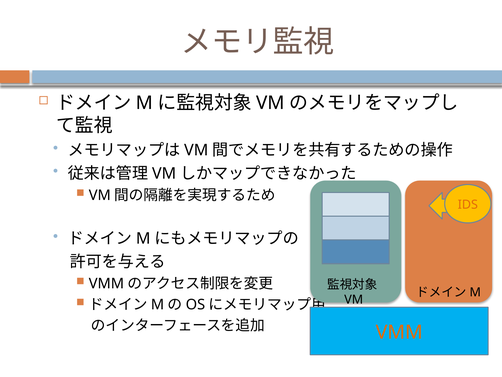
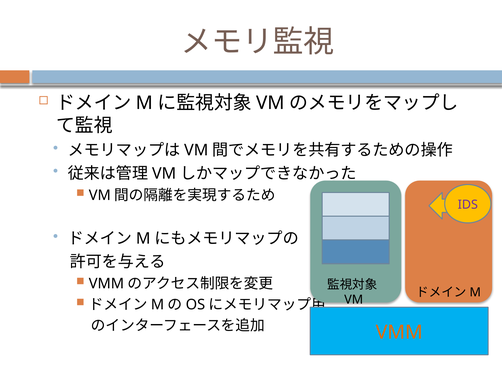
IDS colour: orange -> purple (468, 204)
